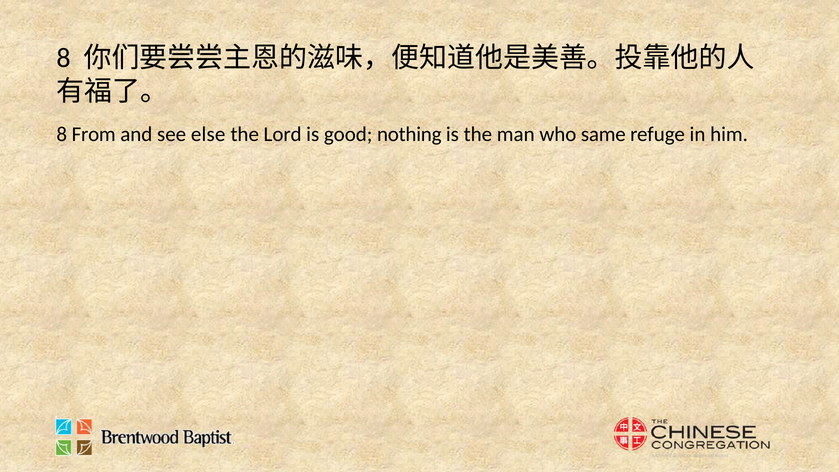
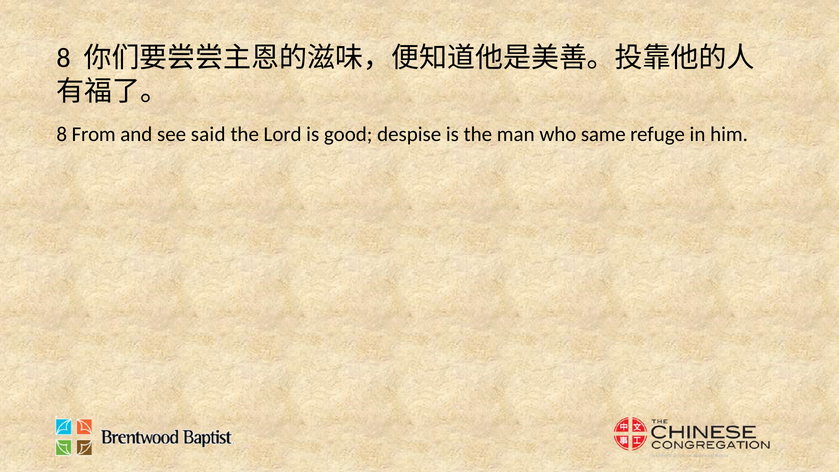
else: else -> said (208, 134)
nothing: nothing -> despise (409, 134)
